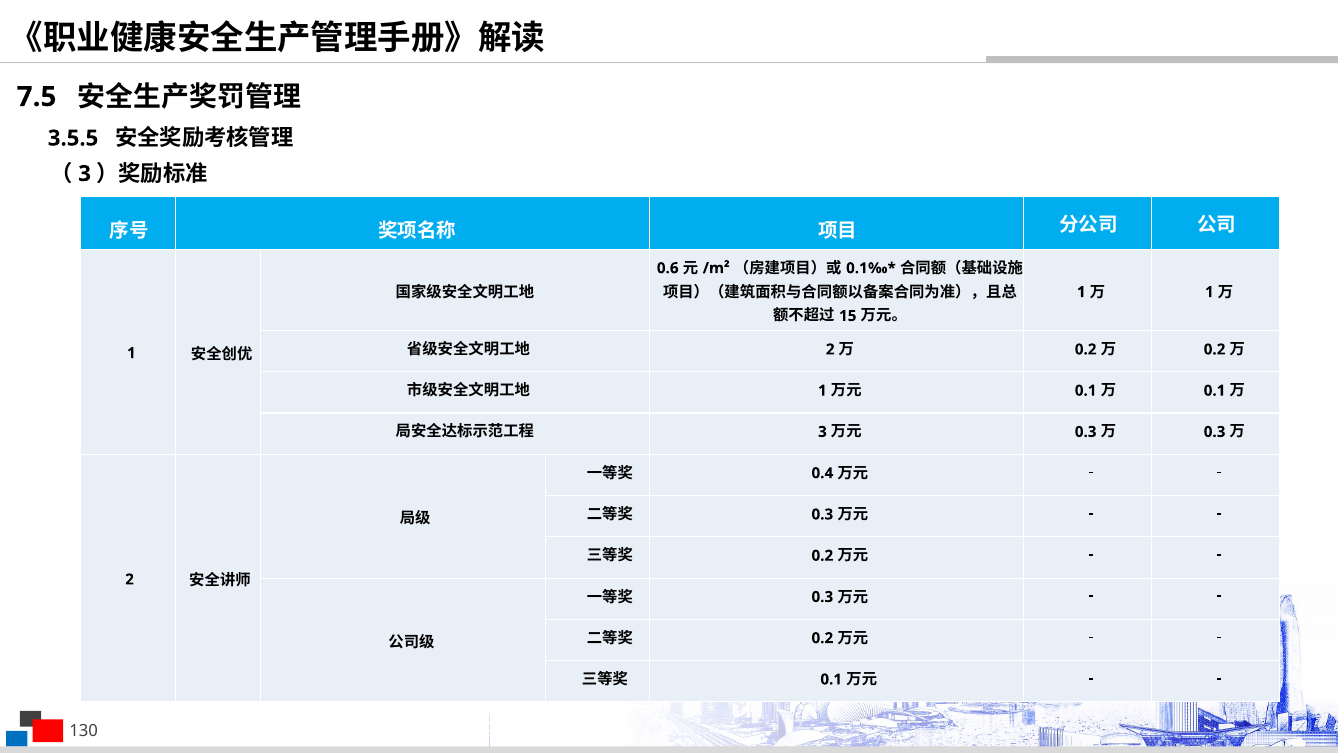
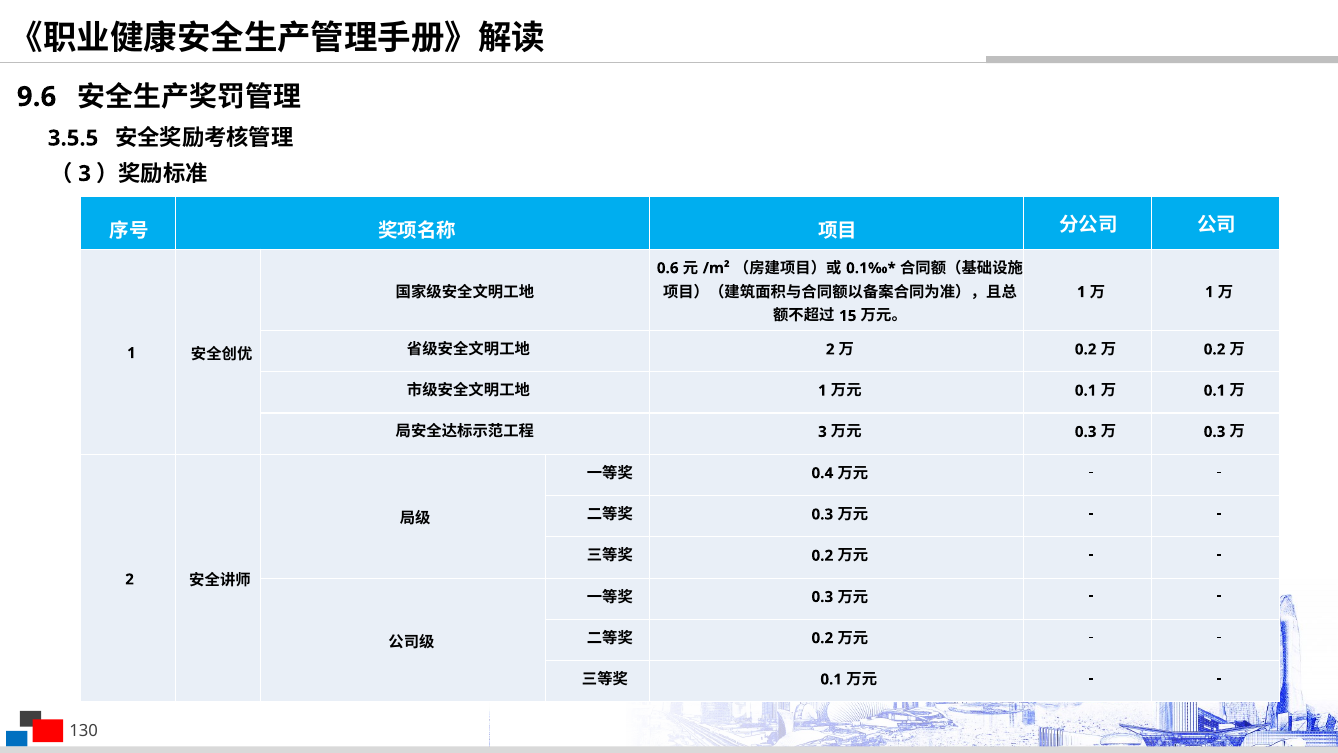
7.5: 7.5 -> 9.6 (37, 97)
